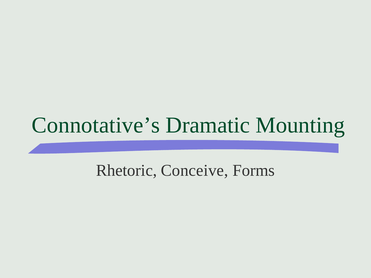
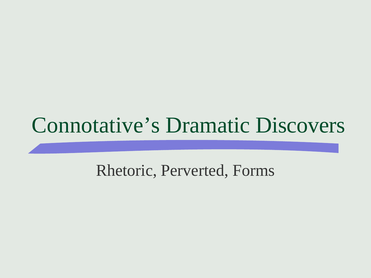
Mounting: Mounting -> Discovers (300, 125)
Conceive: Conceive -> Perverted (195, 171)
